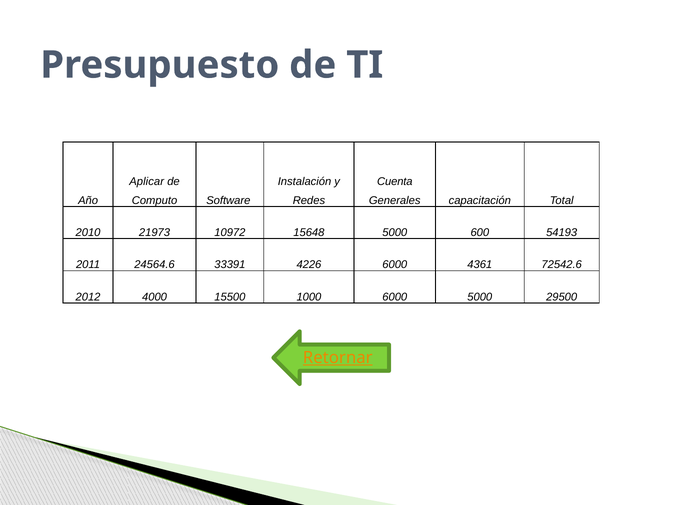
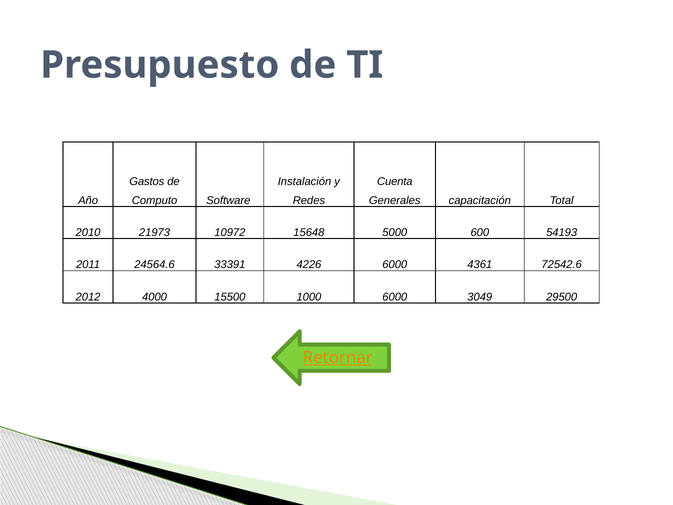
Aplicar: Aplicar -> Gastos (147, 181)
6000 5000: 5000 -> 3049 (480, 297)
